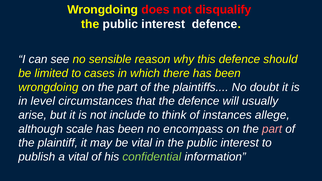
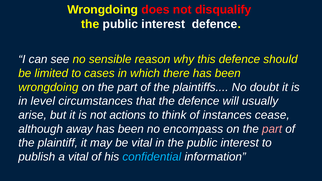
include: include -> actions (128, 115)
allege: allege -> cease (272, 115)
scale: scale -> away (79, 129)
confidential colour: light green -> light blue (152, 157)
